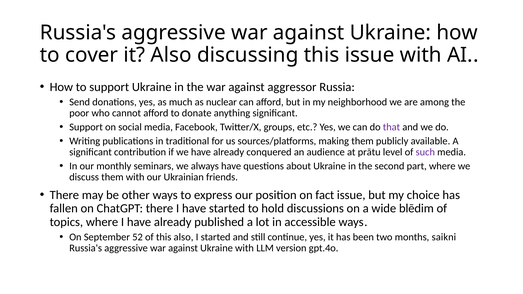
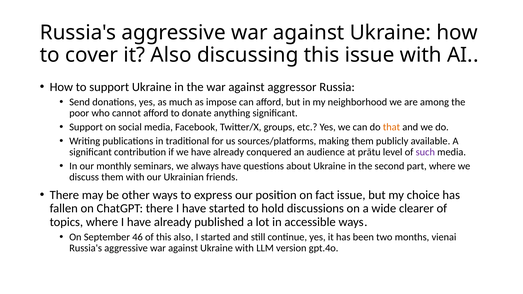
nuclear: nuclear -> impose (221, 102)
that colour: purple -> orange (391, 127)
blēdim: blēdim -> clearer (416, 209)
52: 52 -> 46 (138, 237)
saikni: saikni -> vienai (444, 237)
